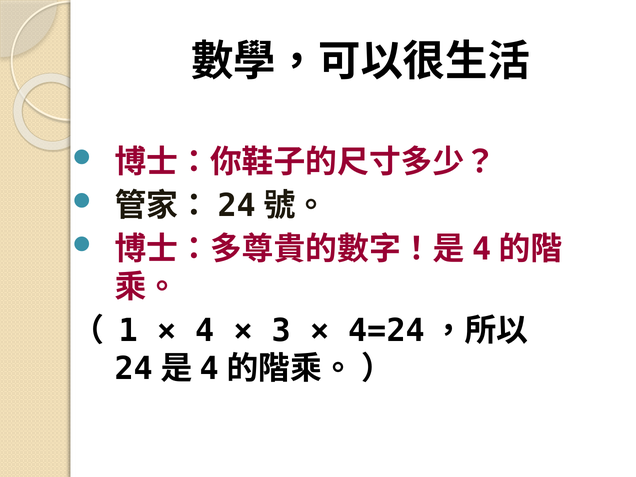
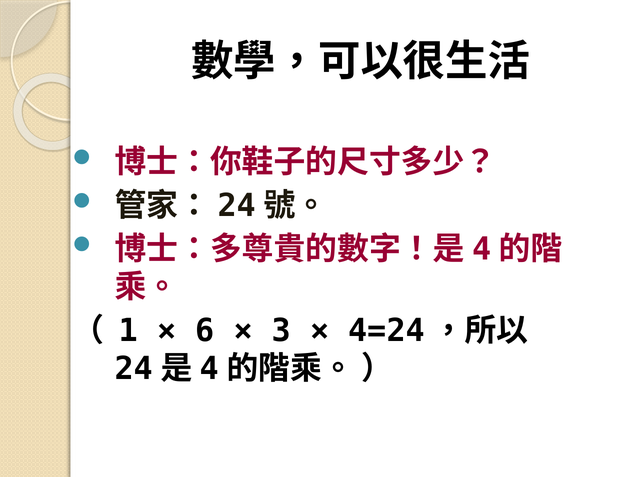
4: 4 -> 6 (205, 331)
